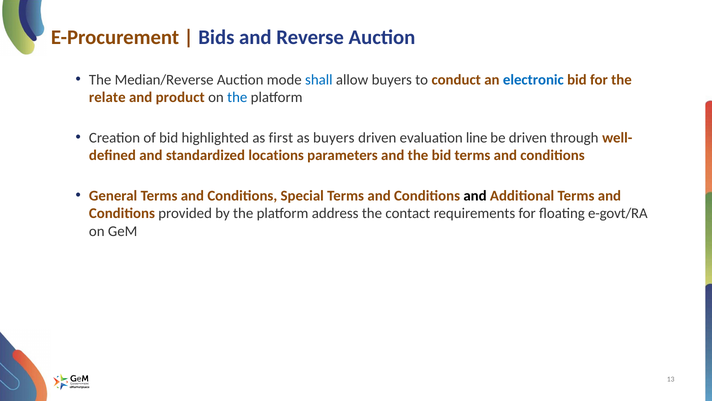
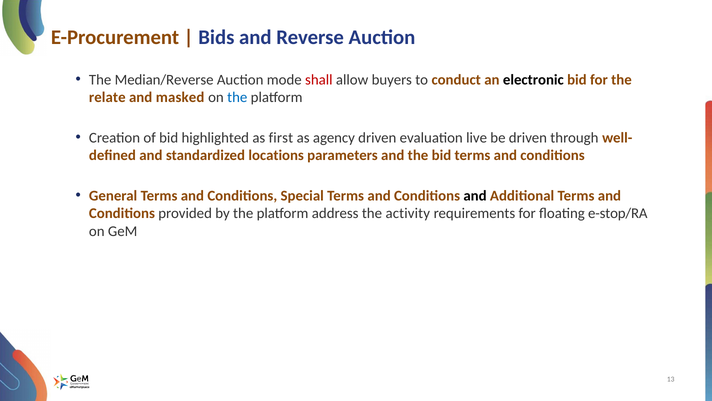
shall colour: blue -> red (319, 80)
electronic colour: blue -> black (533, 80)
product: product -> masked (180, 97)
as buyers: buyers -> agency (334, 138)
line: line -> live (477, 138)
contact: contact -> activity (408, 213)
e-govt/RA: e-govt/RA -> e-stop/RA (618, 213)
